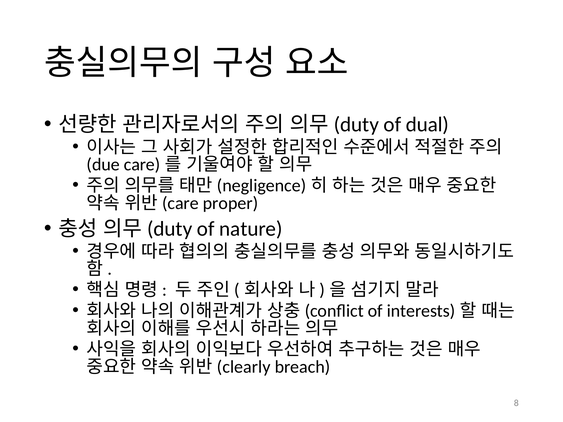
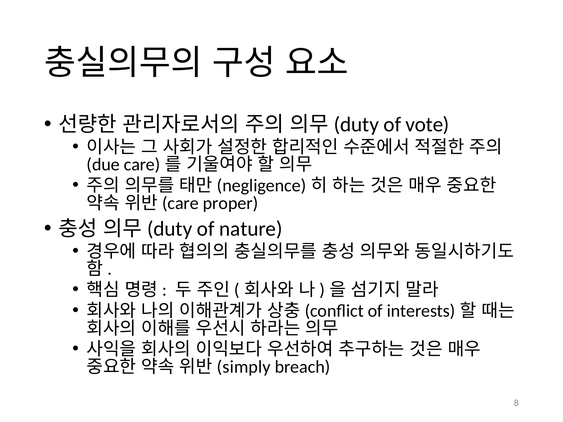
dual: dual -> vote (427, 125)
clearly: clearly -> simply (244, 367)
